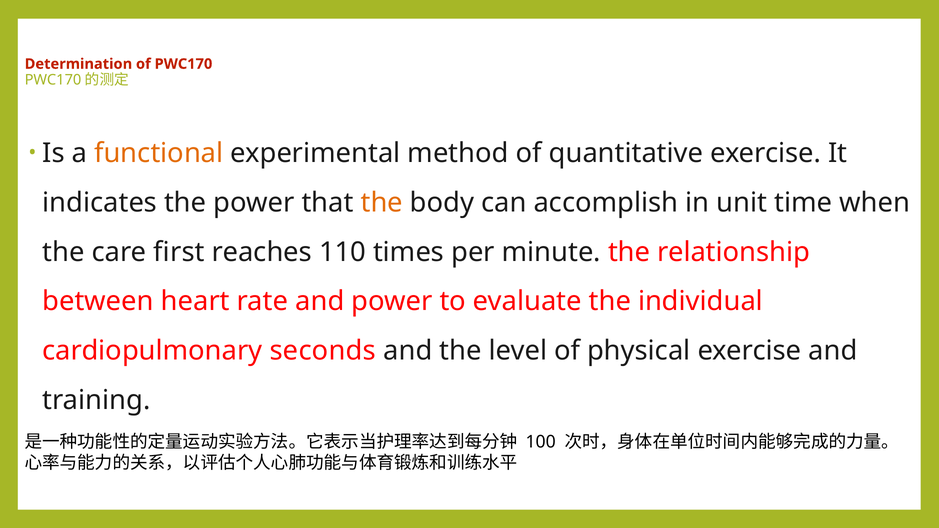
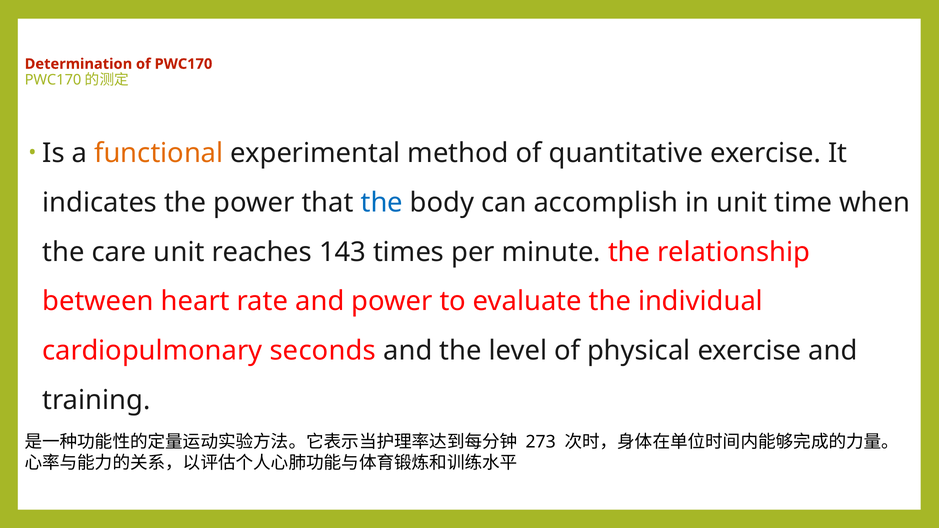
the colour: orange -> blue (382, 203)
care first: first -> unit (179, 252)
110: 110 -> 143 (343, 252)
100: 100 -> 273 (541, 442)
